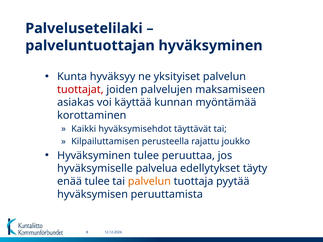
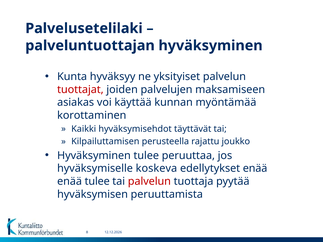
palvelua: palvelua -> koskeva (156, 169)
edellytykset täyty: täyty -> enää (255, 169)
palvelun colour: orange -> red (149, 182)
